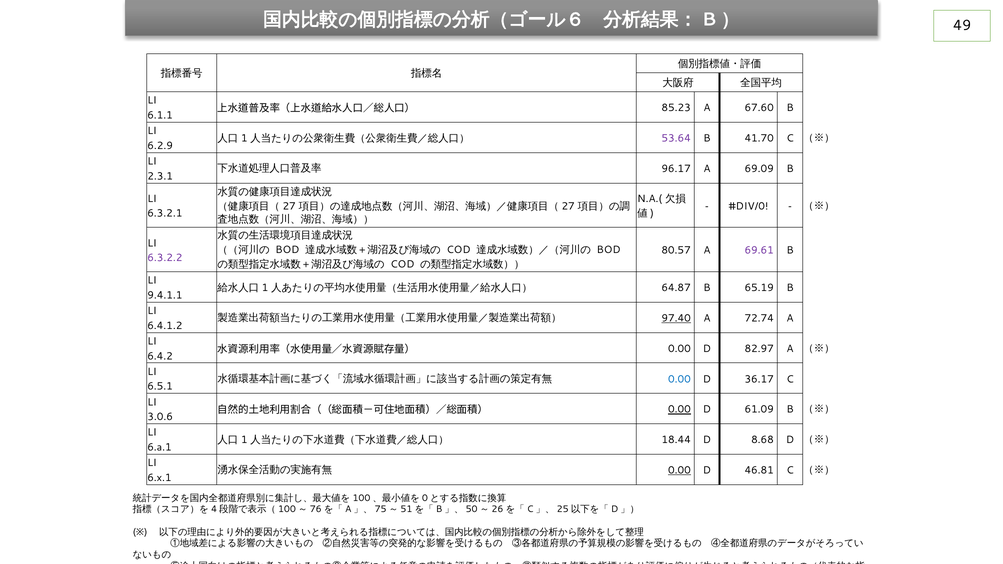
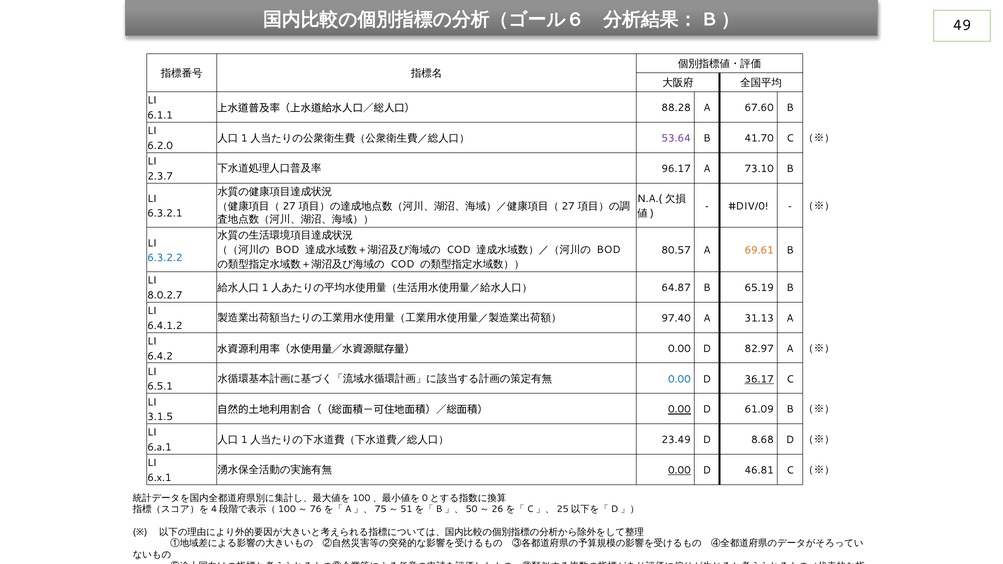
85.23: 85.23 -> 88.28 (676, 108)
6.2.9: 6.2.9 -> 6.2.0 (160, 146)
69.09: 69.09 -> 73.10 (759, 169)
2.3.1: 2.3.1 -> 2.3.7 (160, 176)
69.61 colour: purple -> orange (759, 251)
6.3.2.2 colour: purple -> blue (165, 258)
9.4.1.1: 9.4.1.1 -> 8.0.2.7 (165, 295)
97.40 underline: present -> none (676, 318)
72.74: 72.74 -> 31.13 (759, 318)
36.17 underline: none -> present (759, 379)
3.0.6: 3.0.6 -> 3.1.5 (160, 417)
18.44: 18.44 -> 23.49 (676, 440)
